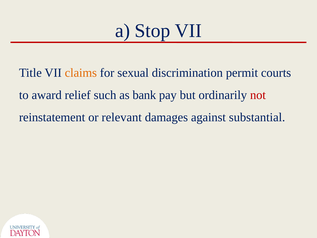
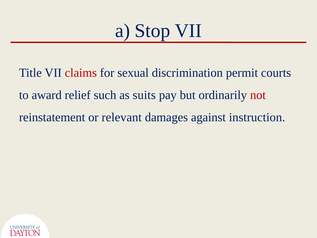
claims colour: orange -> red (81, 73)
bank: bank -> suits (144, 95)
substantial: substantial -> instruction (257, 117)
